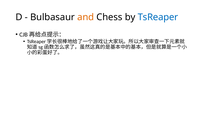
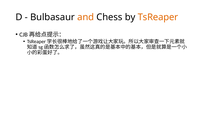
TsReaper colour: blue -> orange (158, 17)
